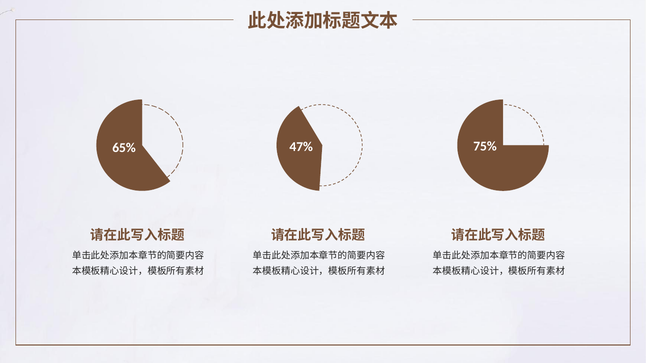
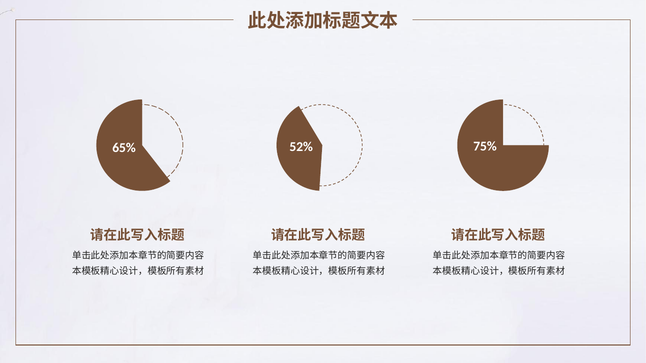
47%: 47% -> 52% (301, 147)
